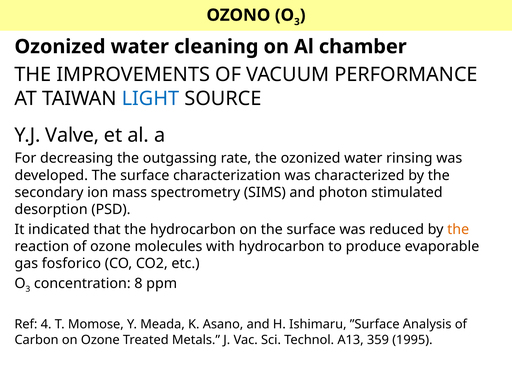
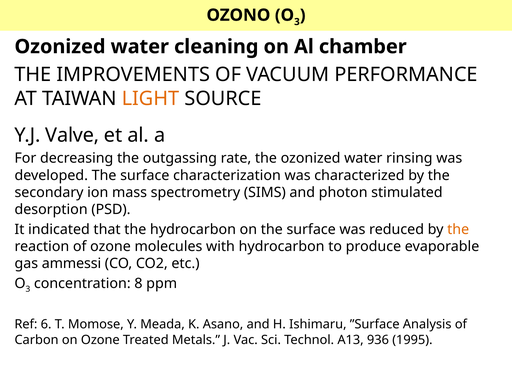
LIGHT colour: blue -> orange (151, 98)
fosforico: fosforico -> ammessi (71, 264)
4: 4 -> 6 (46, 324)
359: 359 -> 936 (378, 340)
